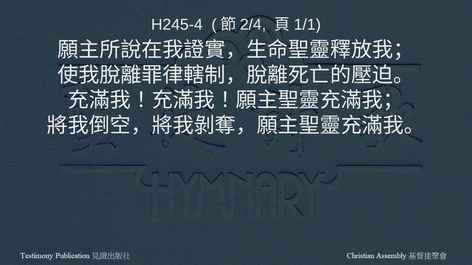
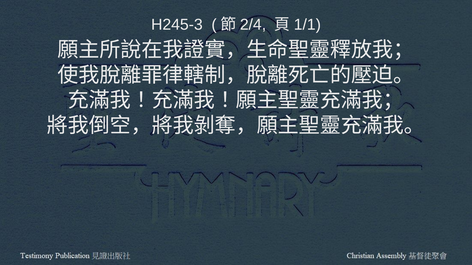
H245-4: H245-4 -> H245-3 (177, 25)
